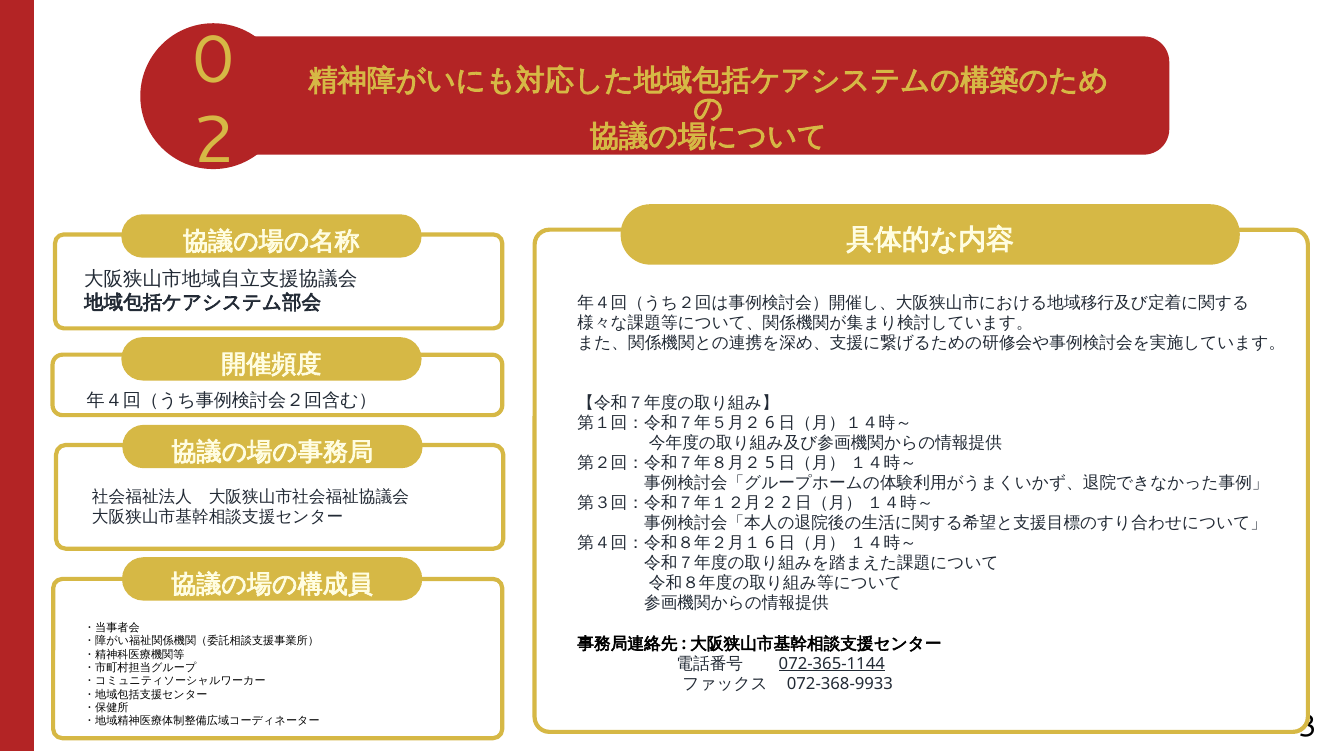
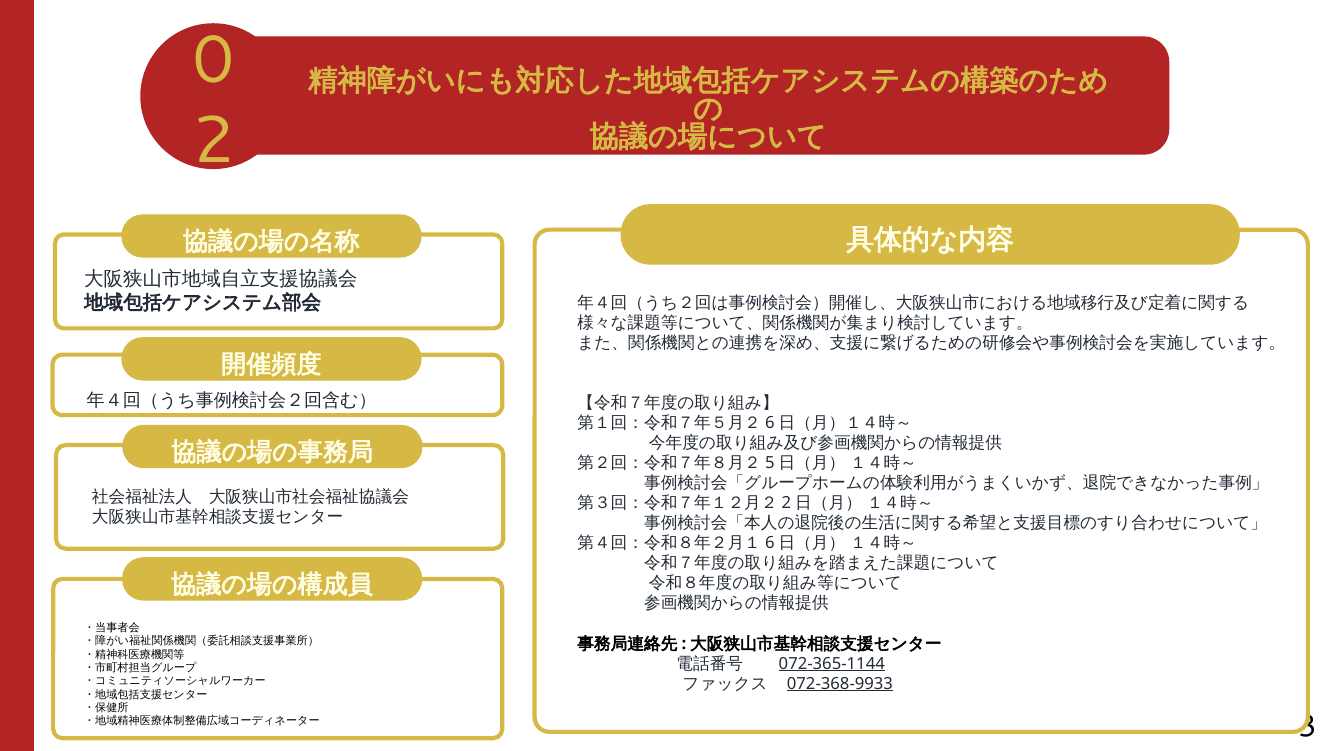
072-368-9933 underline: none -> present (840, 684)
